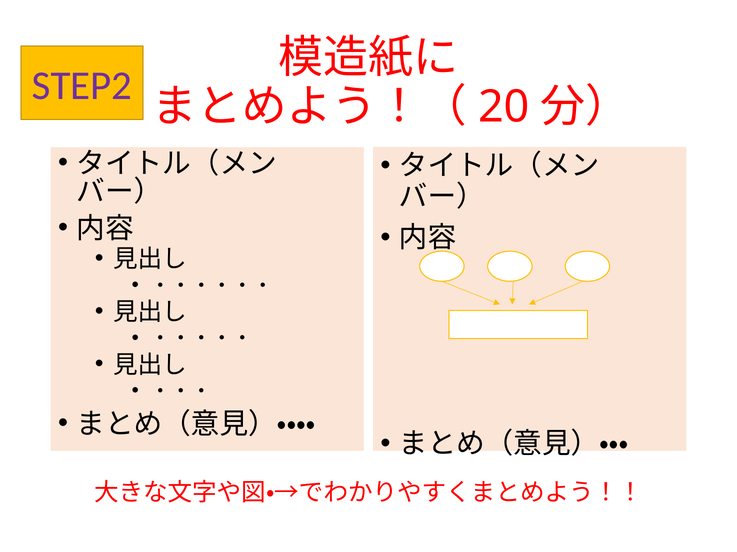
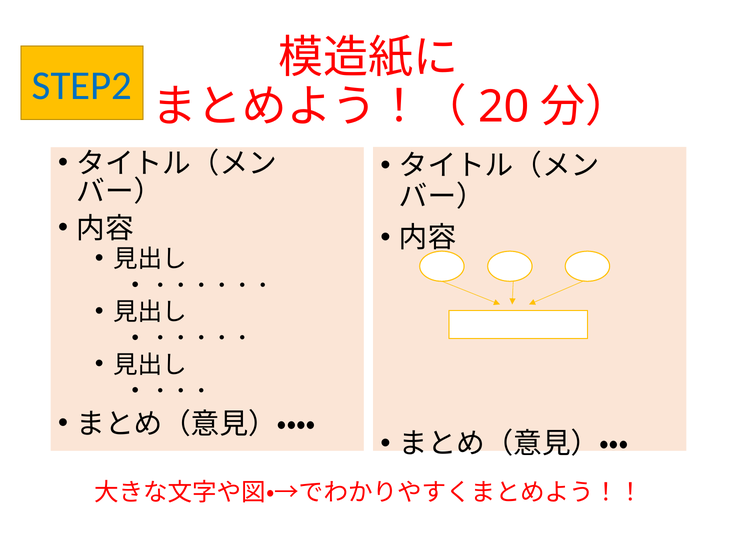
STEP2 colour: purple -> blue (82, 86)
